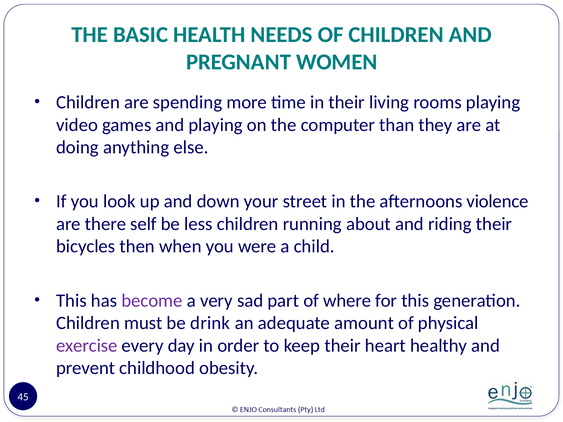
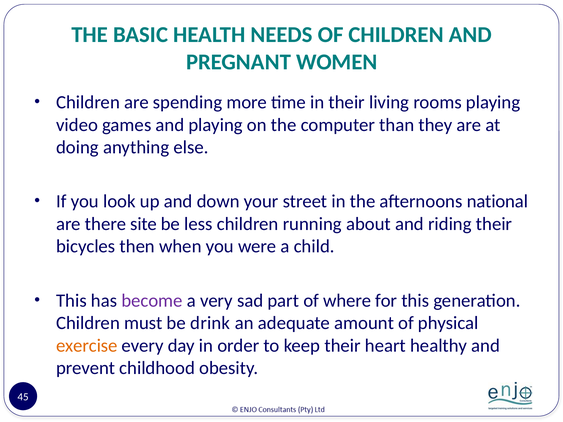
violence: violence -> national (497, 202)
self: self -> site (144, 224)
exercise colour: purple -> orange (87, 346)
